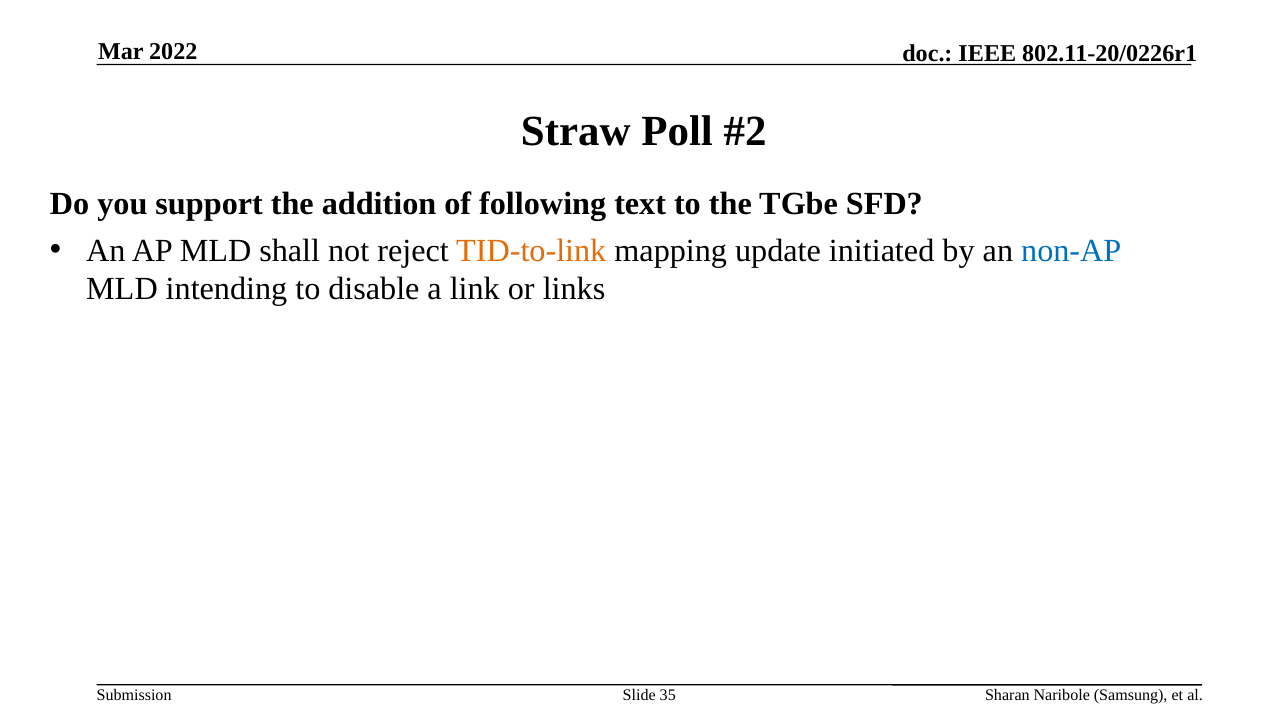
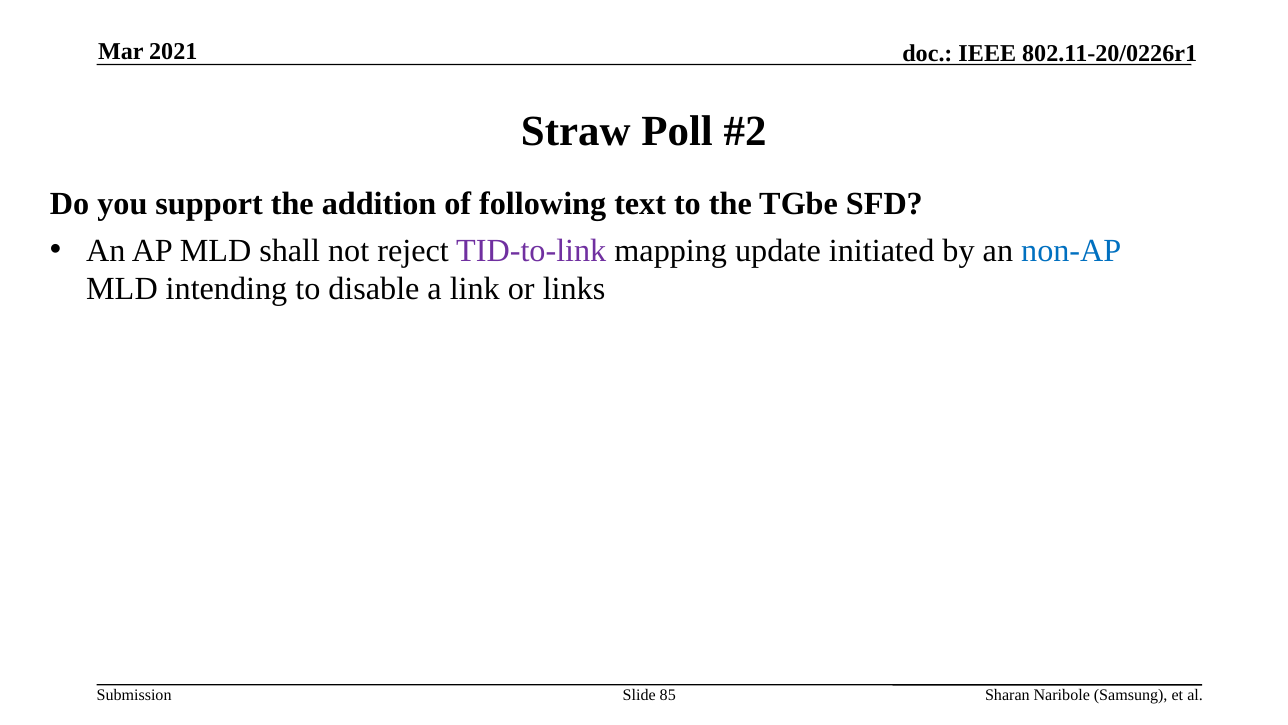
2022: 2022 -> 2021 (173, 51)
TID-to-link colour: orange -> purple (531, 250)
35: 35 -> 85 (668, 695)
